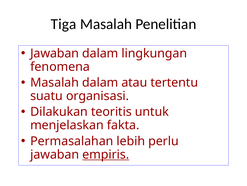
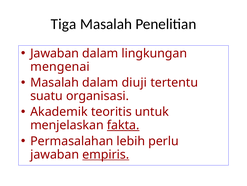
fenomena: fenomena -> mengenai (60, 66)
atau: atau -> diuji (134, 82)
Dilakukan: Dilakukan -> Akademik (59, 111)
fakta underline: none -> present (123, 125)
